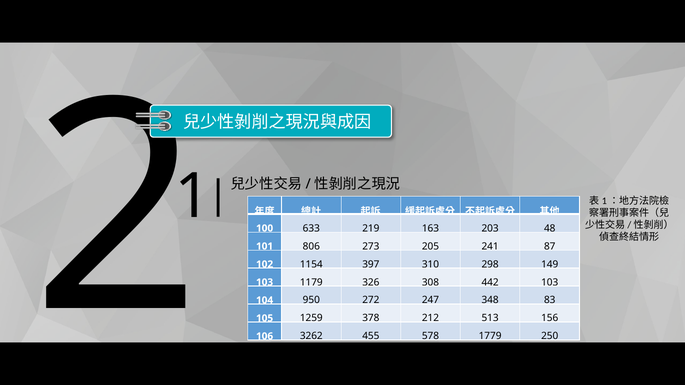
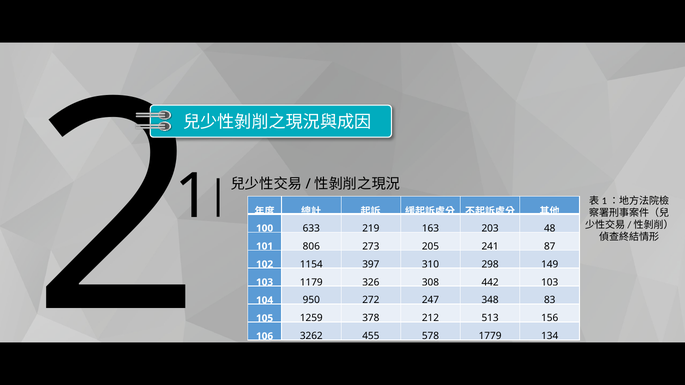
250: 250 -> 134 (550, 336)
